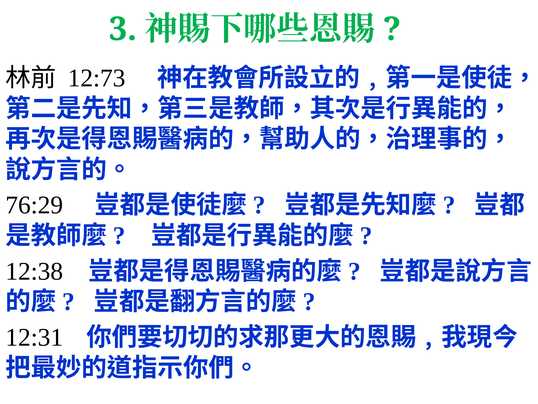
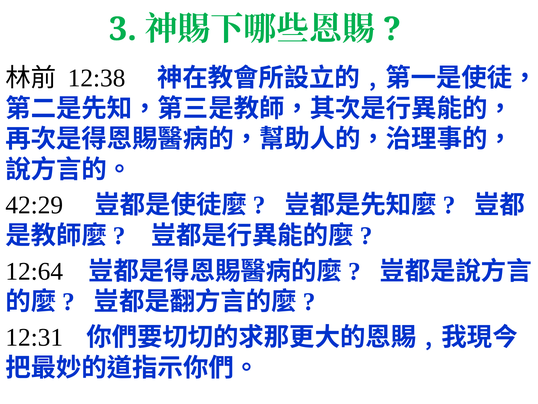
12:73: 12:73 -> 12:38 (97, 78)
76:29: 76:29 -> 42:29 (34, 205)
12:38: 12:38 -> 12:64 (34, 271)
